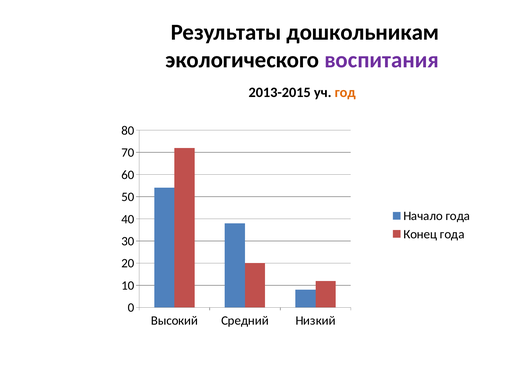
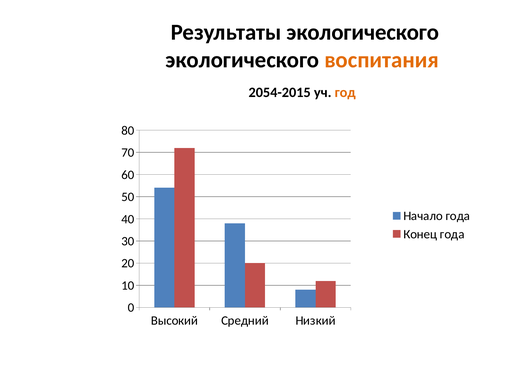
Результаты дошкольникам: дошкольникам -> экологического (363, 32)
воспитания colour: purple -> orange (382, 60)
2013-2015: 2013-2015 -> 2054-2015 (280, 92)
